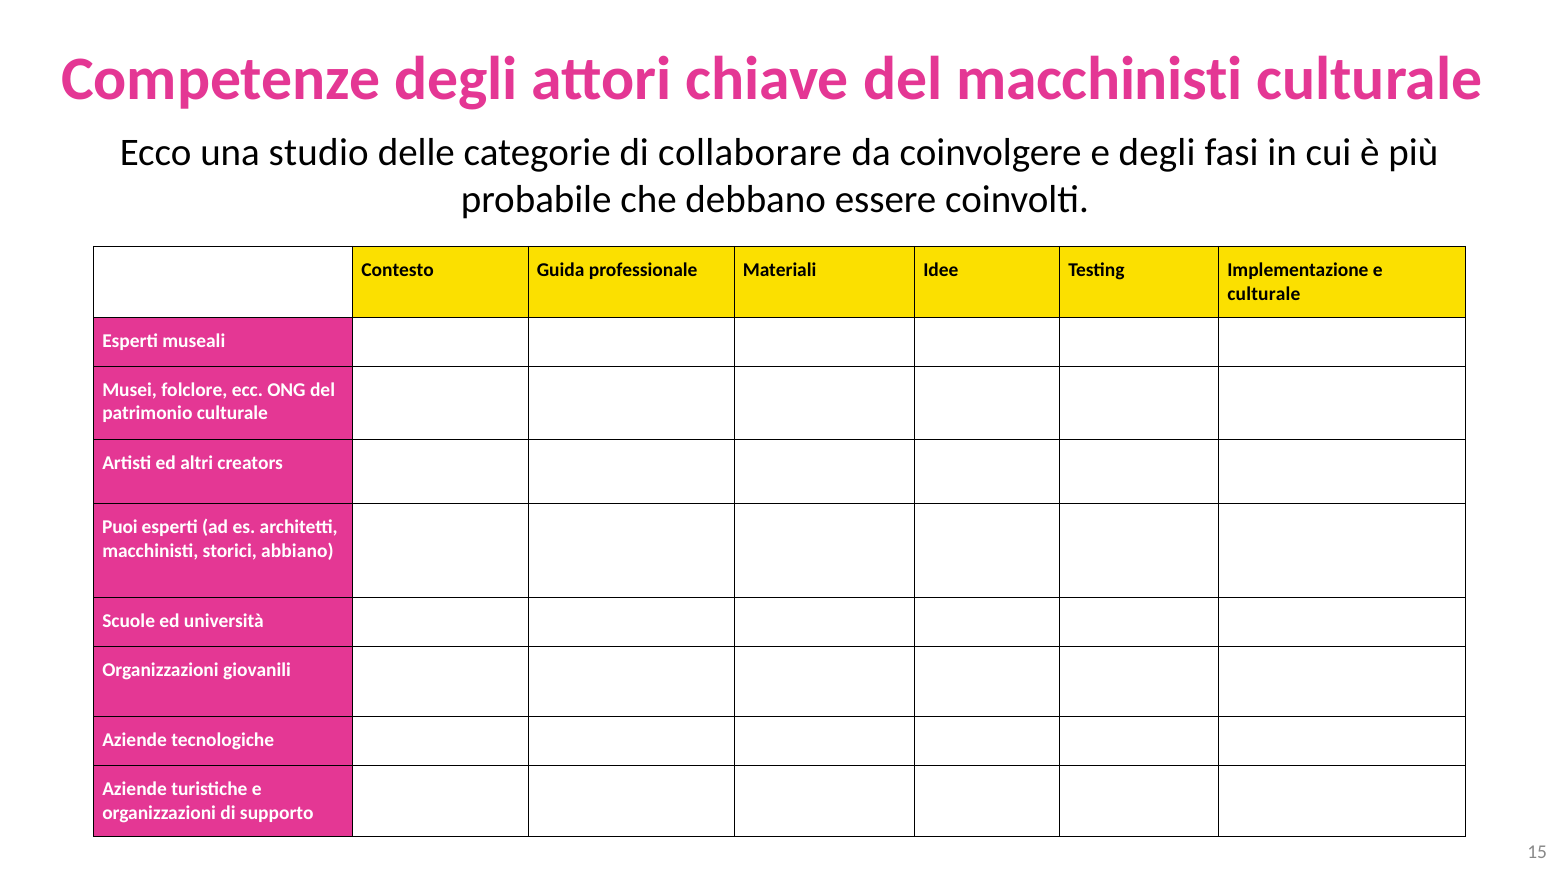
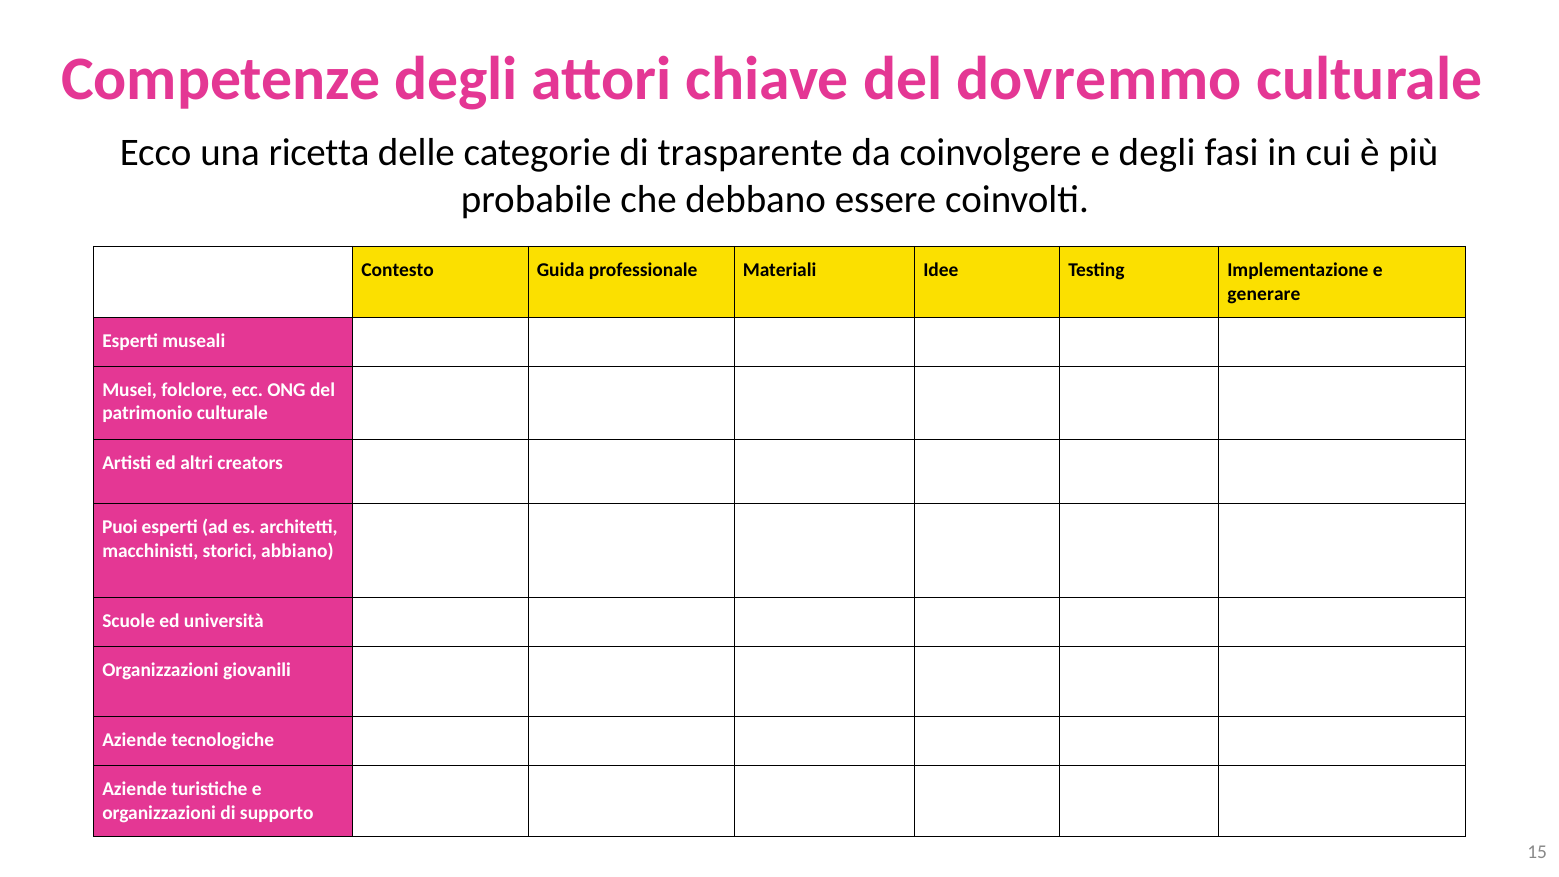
del macchinisti: macchinisti -> dovremmo (1099, 79)
studio: studio -> ricetta (319, 153)
collaborare: collaborare -> trasparente (750, 153)
culturale: culturale -> generare (1264, 294)
